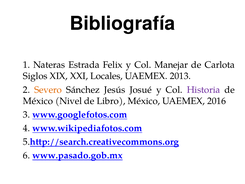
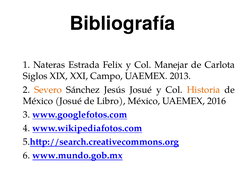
Locales: Locales -> Campo (106, 76)
Historia colour: purple -> orange (204, 90)
México Nivel: Nivel -> Josué (69, 101)
www.pasado.gob.mx: www.pasado.gob.mx -> www.mundo.gob.mx (77, 155)
